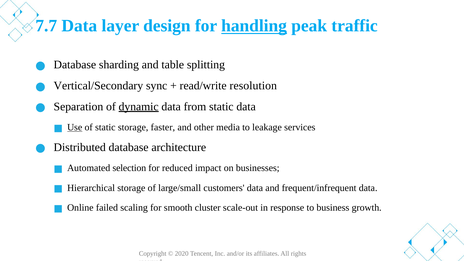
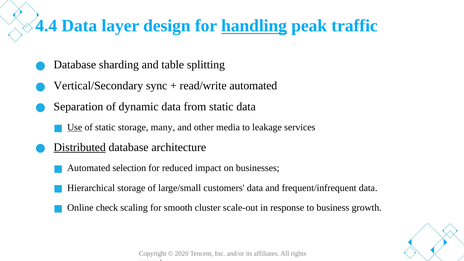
7.7: 7.7 -> 4.4 (46, 26)
read/write resolution: resolution -> automated (253, 86)
dynamic underline: present -> none (139, 107)
faster: faster -> many (163, 127)
Distributed underline: none -> present (80, 147)
failed: failed -> check (107, 208)
